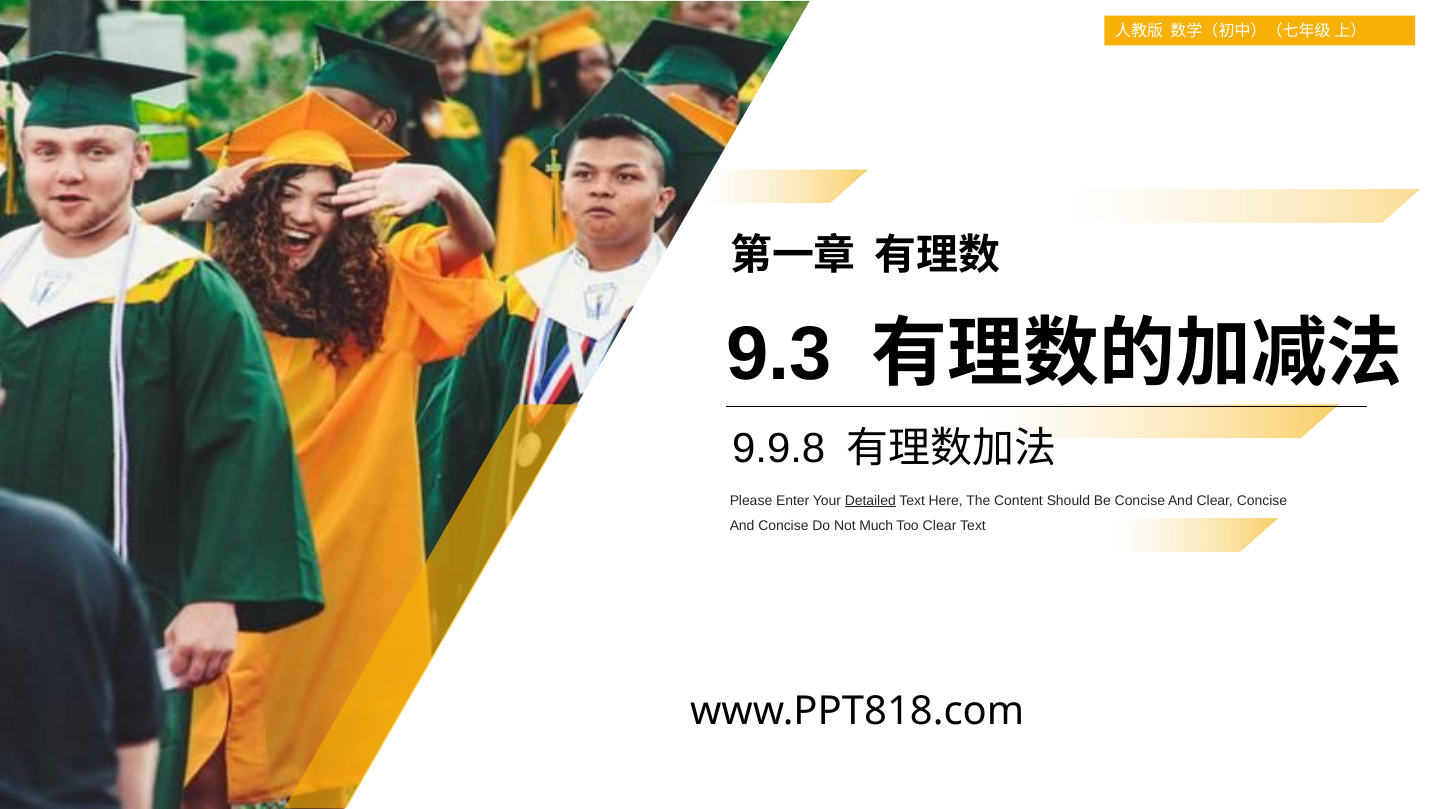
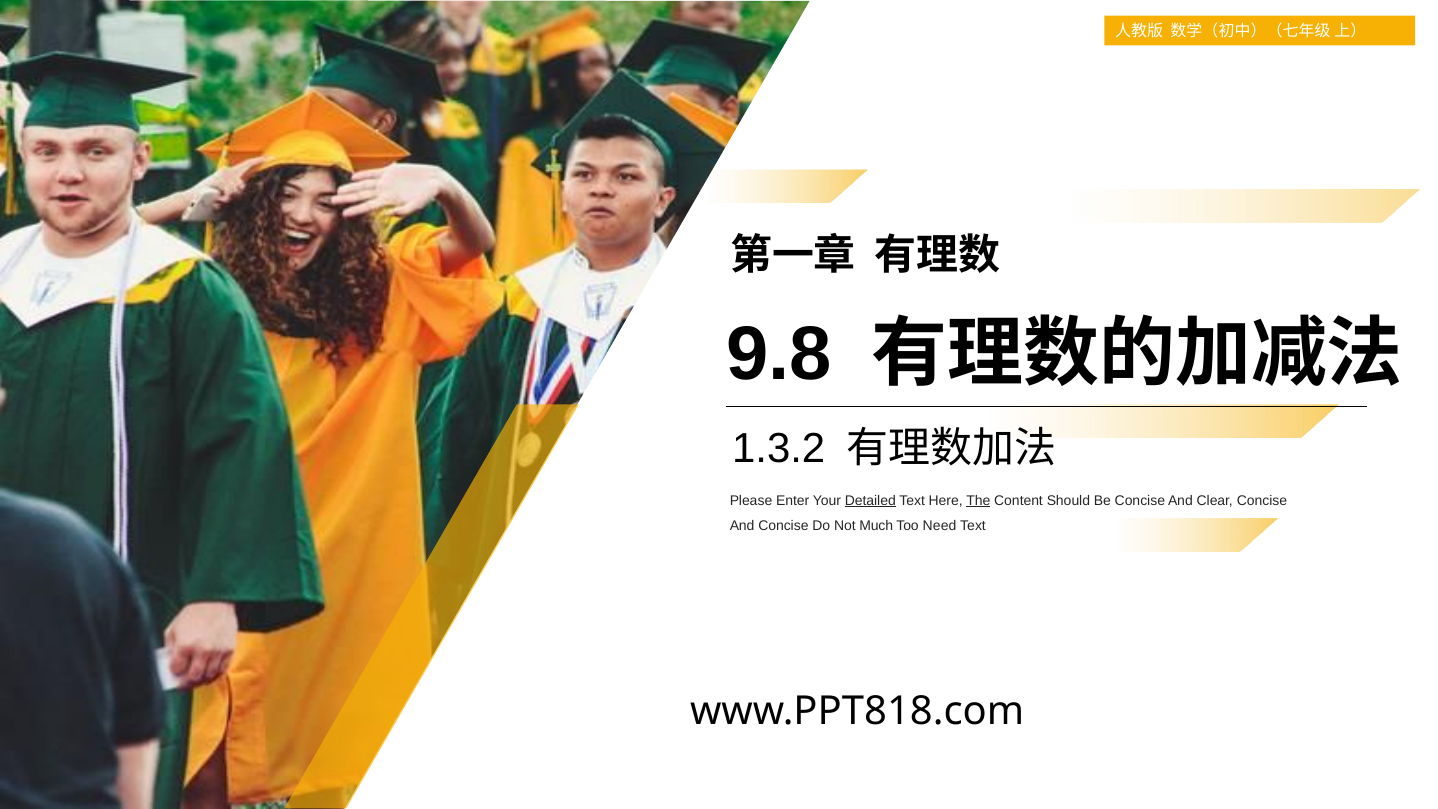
9.3: 9.3 -> 9.8 (779, 354)
9.9.8: 9.9.8 -> 1.3.2 (779, 448)
The underline: none -> present (978, 501)
Too Clear: Clear -> Need (940, 526)
